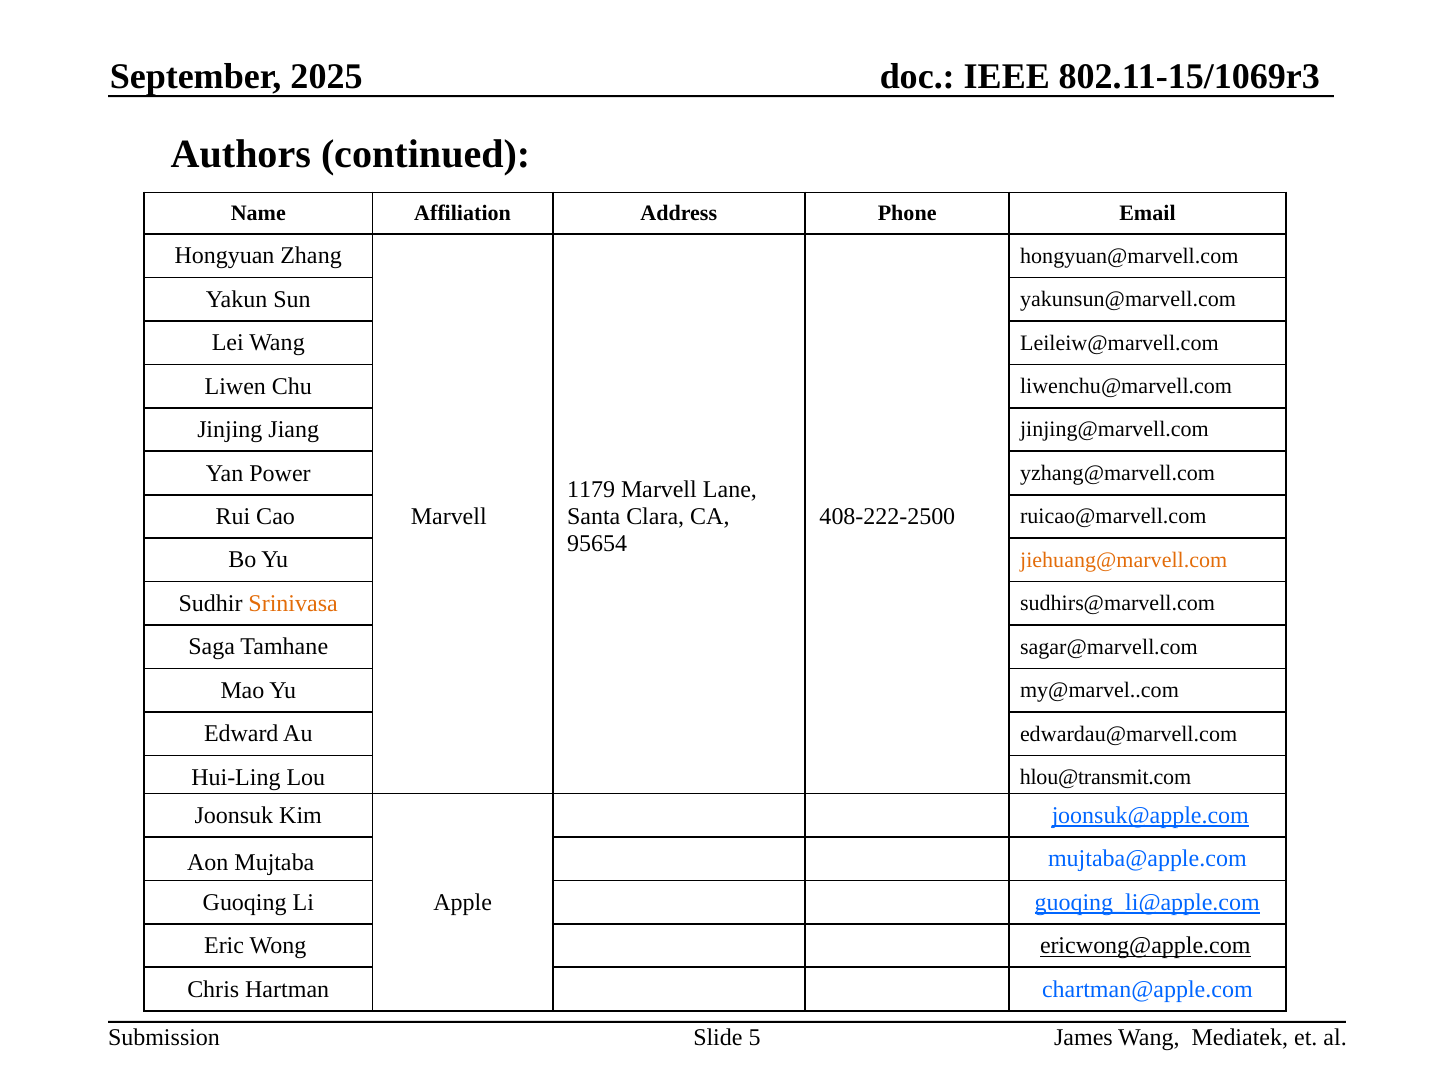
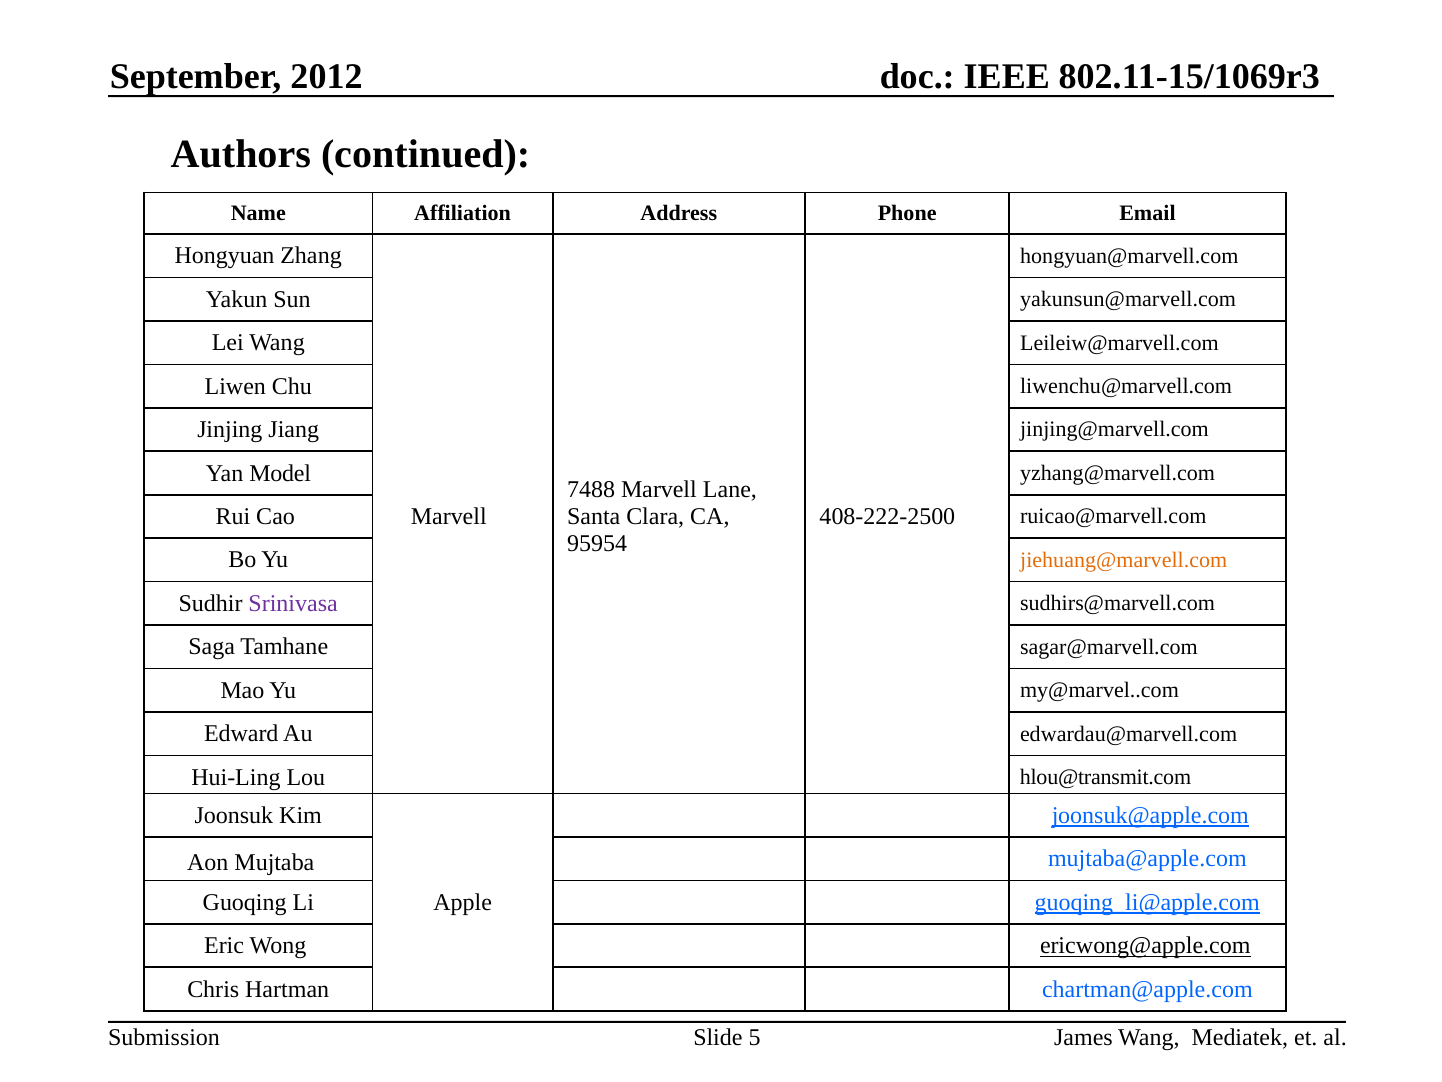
2025: 2025 -> 2012 (327, 77)
Power: Power -> Model (280, 473)
1179: 1179 -> 7488 (591, 490)
95654: 95654 -> 95954 (597, 543)
Srinivasa colour: orange -> purple (293, 603)
